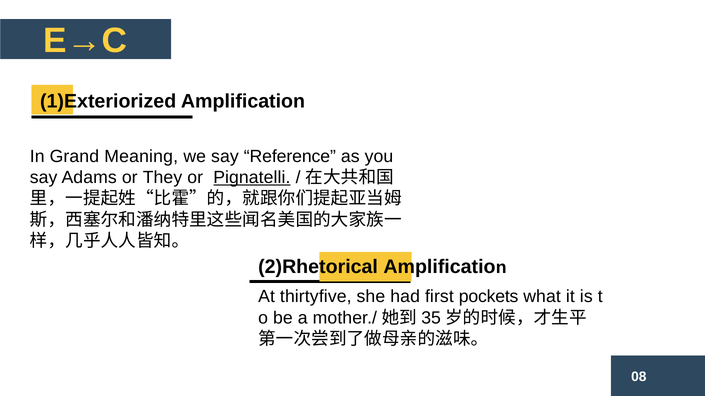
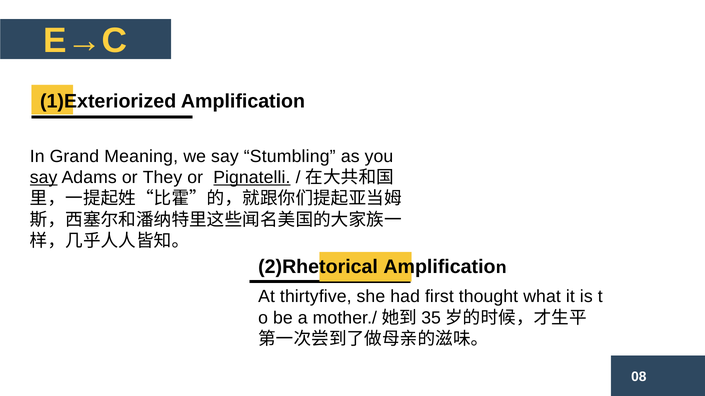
Reference: Reference -> Stumbling (290, 157)
say underline: none -> present (44, 178)
pockets: pockets -> thought (488, 297)
